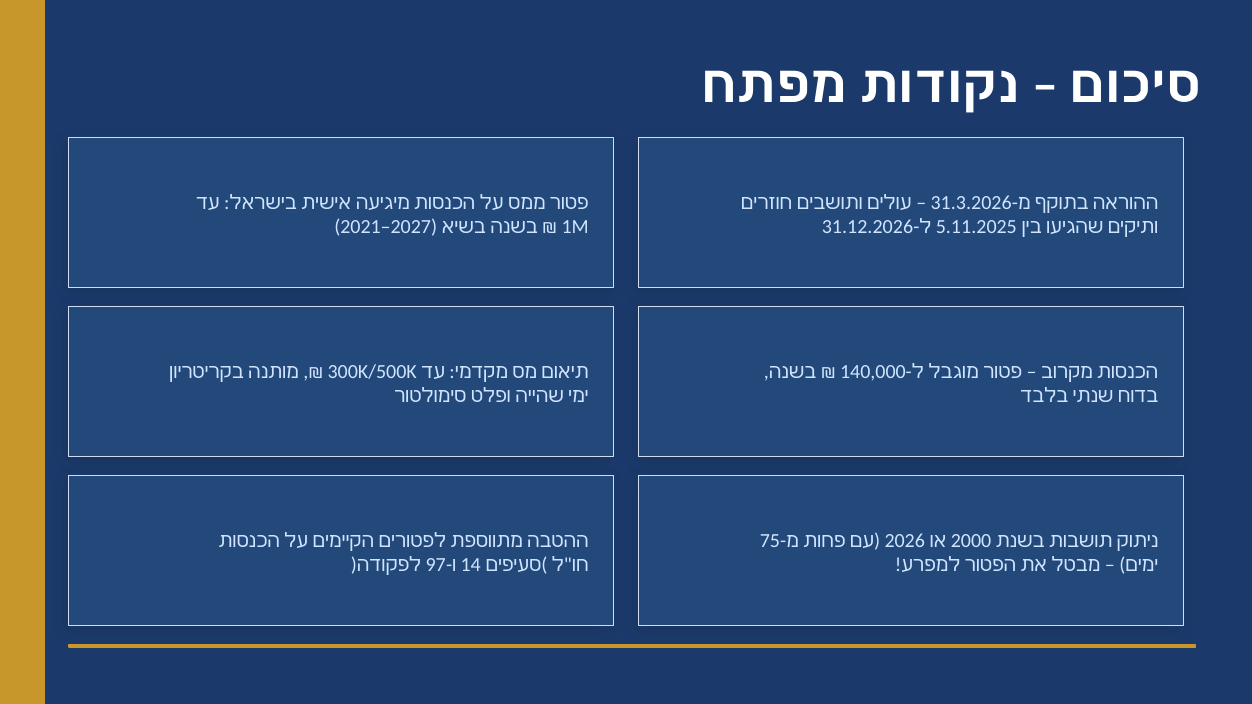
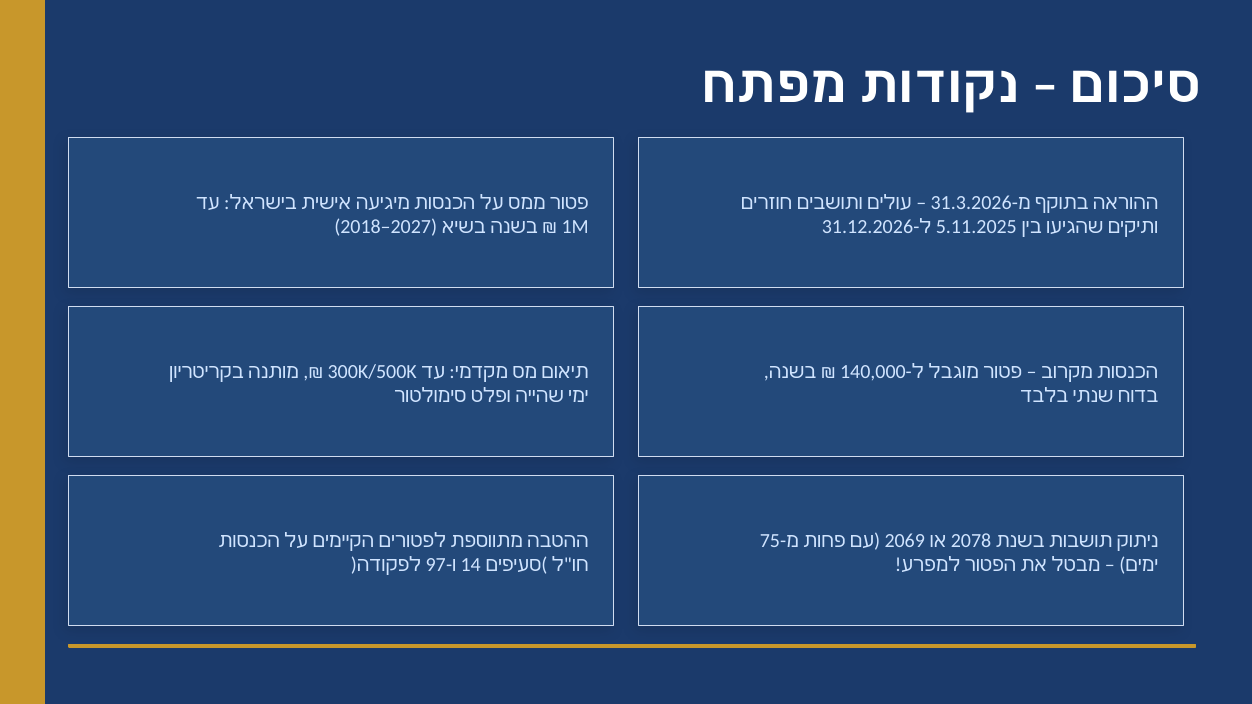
2021: 2021 -> 2018 (361, 227)
2026: 2026 -> 2069 (905, 541)
2000: 2000 -> 2078 (971, 541)
